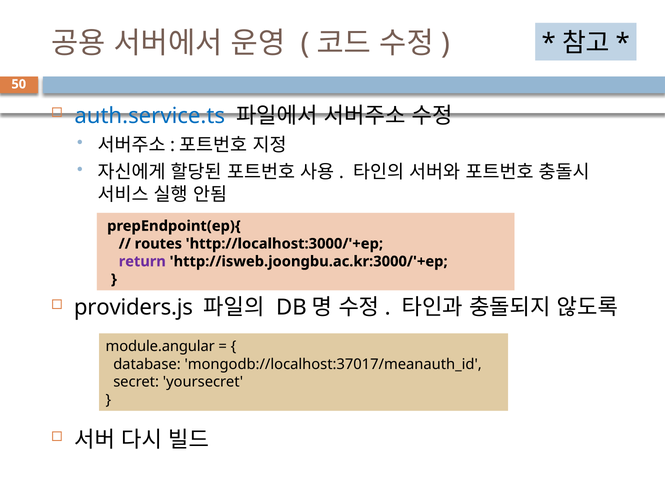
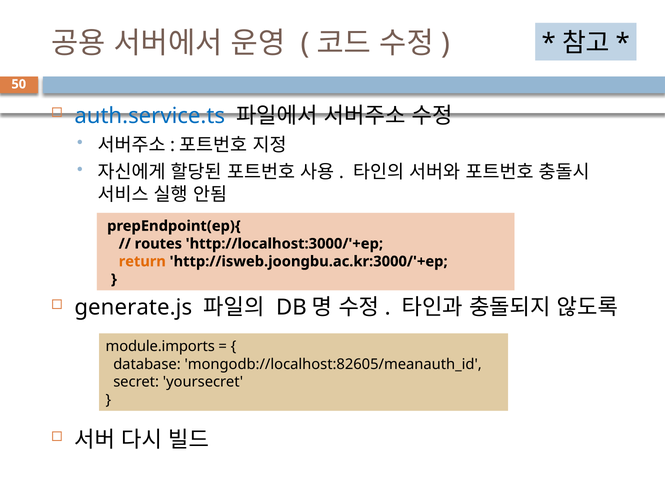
return colour: purple -> orange (142, 261)
providers.js: providers.js -> generate.js (133, 307)
module.angular: module.angular -> module.imports (160, 346)
mongodb://localhost:37017/meanauth_id: mongodb://localhost:37017/meanauth_id -> mongodb://localhost:82605/meanauth_id (333, 364)
